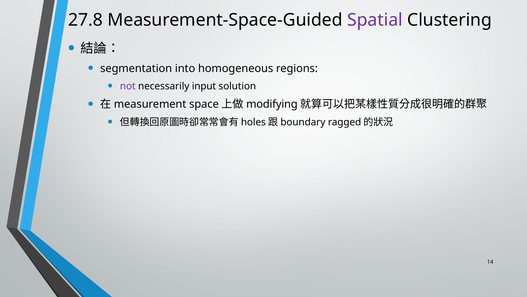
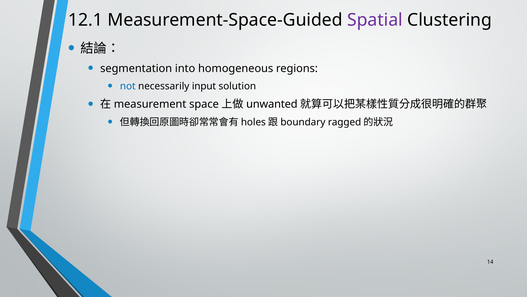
27.8: 27.8 -> 12.1 (86, 20)
not colour: purple -> blue (128, 86)
modifying: modifying -> unwanted (272, 104)
